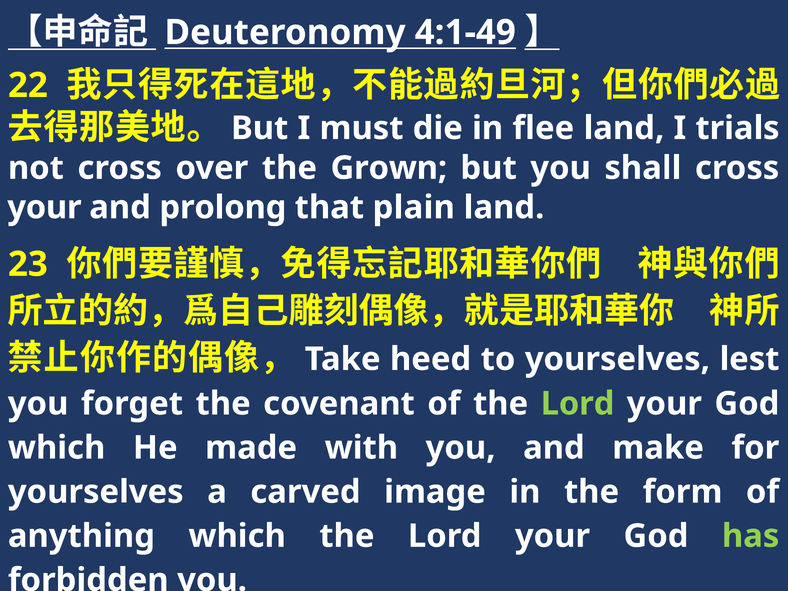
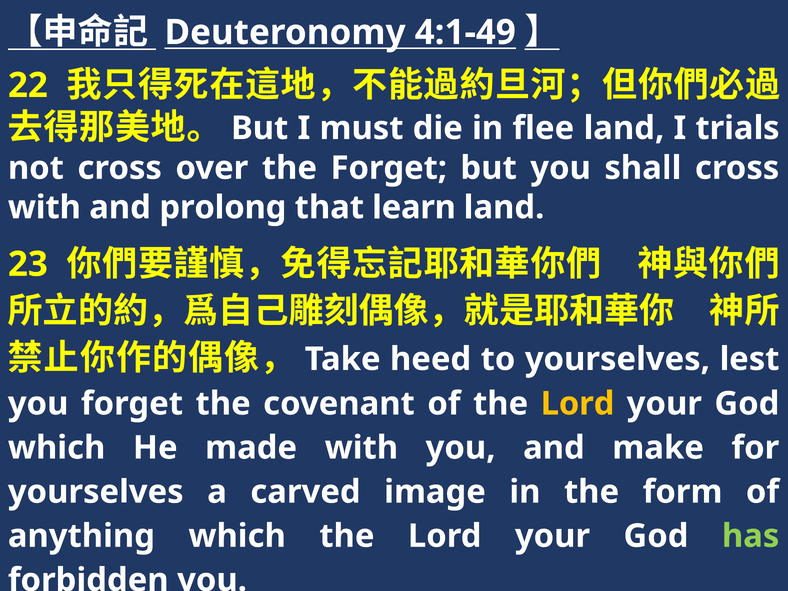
the Grown: Grown -> Forget (389, 168)
your: your -> with (44, 207)
plain: plain -> learn (414, 207)
Lord colour: light green -> yellow (578, 404)
